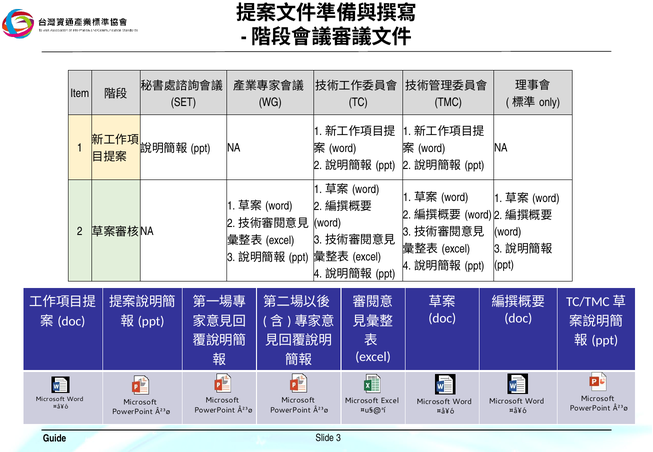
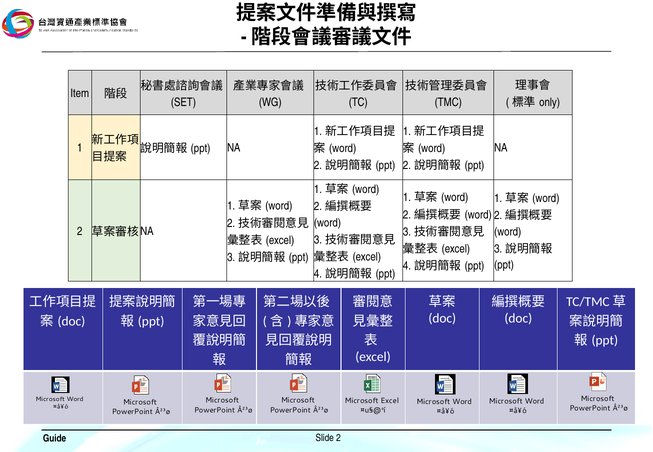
Slide 3: 3 -> 2 (338, 438)
